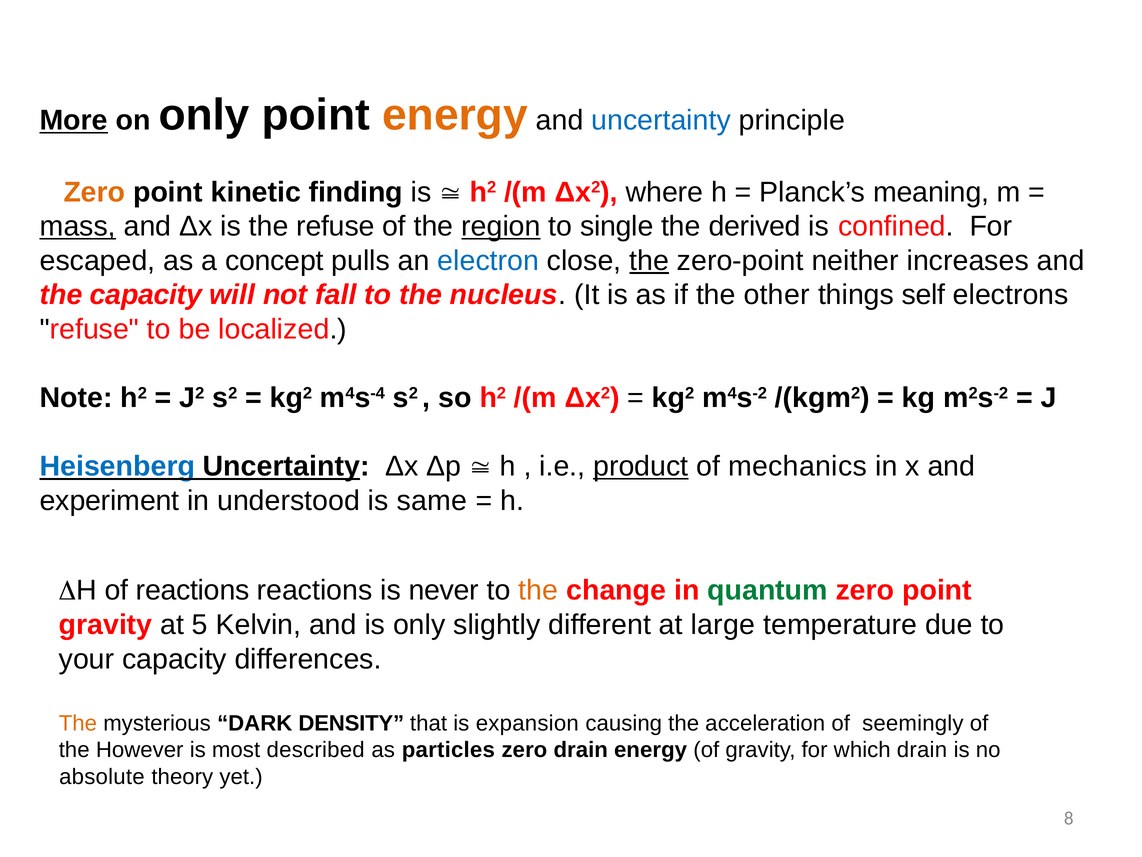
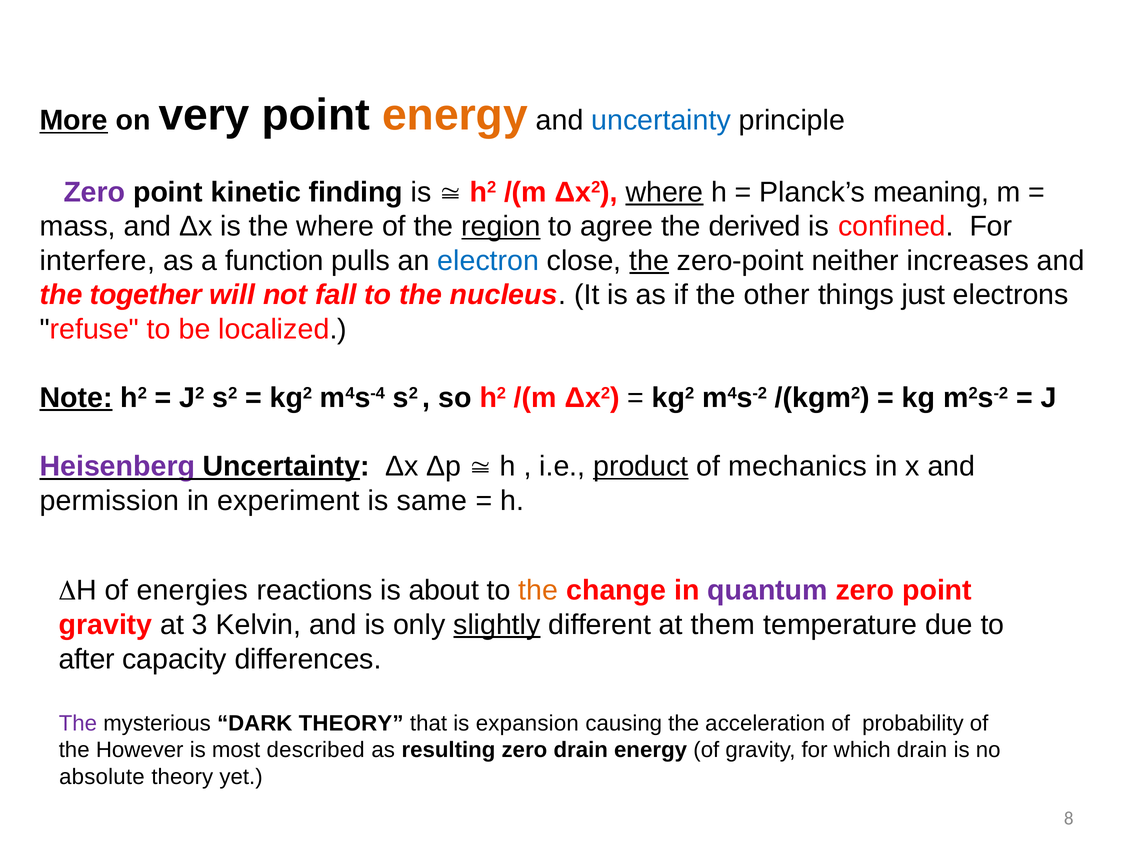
on only: only -> very (204, 115)
Zero colour: orange -> purple (94, 192)
where underline: none -> present (664, 192)
mass underline: present -> none (78, 226)
the refuse: refuse -> where (335, 226)
single: single -> agree (617, 226)
escaped: escaped -> interfere (97, 261)
concept: concept -> function (274, 261)
the capacity: capacity -> together (146, 295)
self: self -> just (924, 295)
Note underline: none -> present (76, 398)
Heisenberg colour: blue -> purple (117, 466)
experiment: experiment -> permission (109, 500)
understood: understood -> experiment (288, 500)
of reactions: reactions -> energies (192, 590)
never: never -> about (444, 590)
quantum colour: green -> purple (768, 590)
5: 5 -> 3 (200, 624)
slightly underline: none -> present (497, 624)
large: large -> them (723, 624)
your: your -> after (87, 659)
The colour: orange -> purple (78, 723)
DARK DENSITY: DENSITY -> THEORY (351, 723)
seemingly: seemingly -> probability (913, 723)
particles: particles -> resulting (448, 750)
